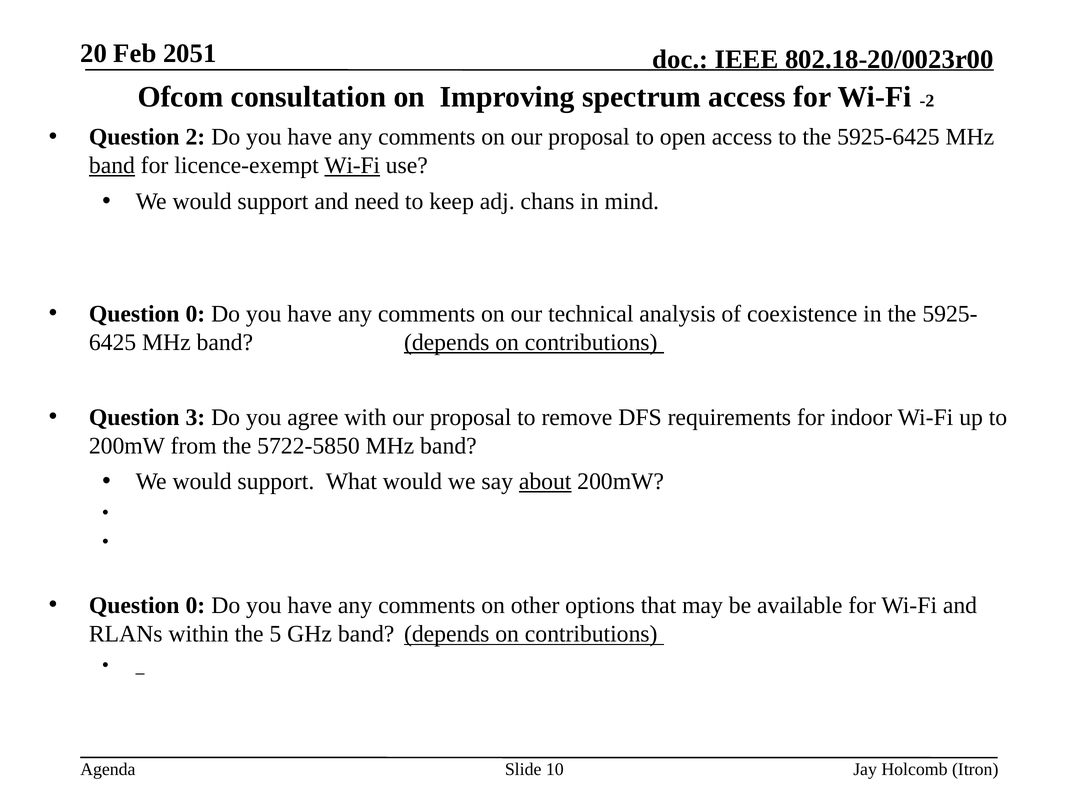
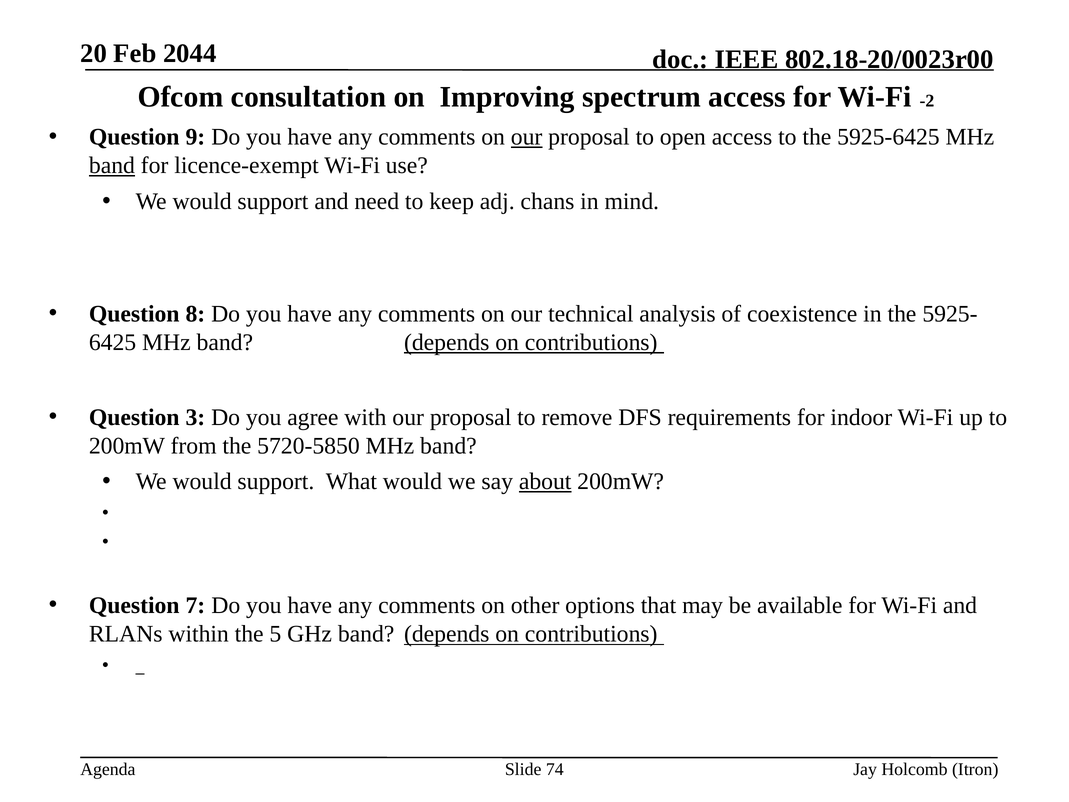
2051: 2051 -> 2044 (190, 53)
2: 2 -> 9 (195, 137)
our underline: none -> present (527, 137)
Wi-Fi underline: present -> none (352, 166)
0: 0 -> 8 (195, 314)
5722-5850: 5722-5850 -> 5720-5850 (308, 446)
0: 0 -> 7 (195, 605)
10: 10 -> 74 (555, 769)
